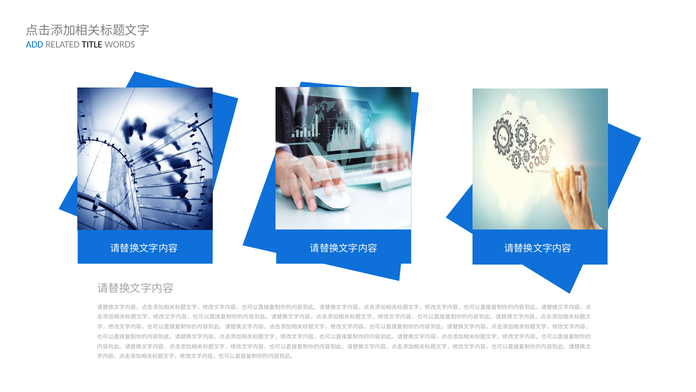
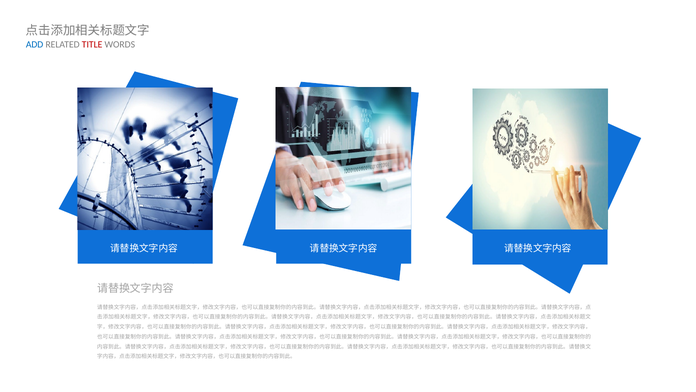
TITLE colour: black -> red (92, 45)
